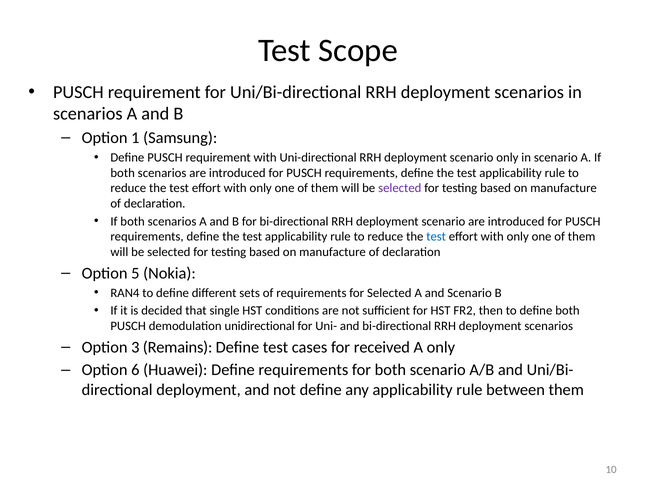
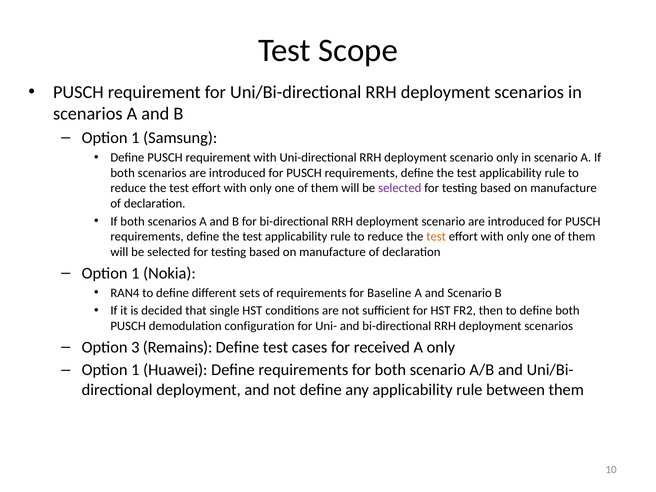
test colour: blue -> orange (436, 237)
5: 5 -> 1 (135, 273)
for Selected: Selected -> Baseline (389, 293)
unidirectional: unidirectional -> configuration (260, 326)
6: 6 -> 1 (135, 370)
